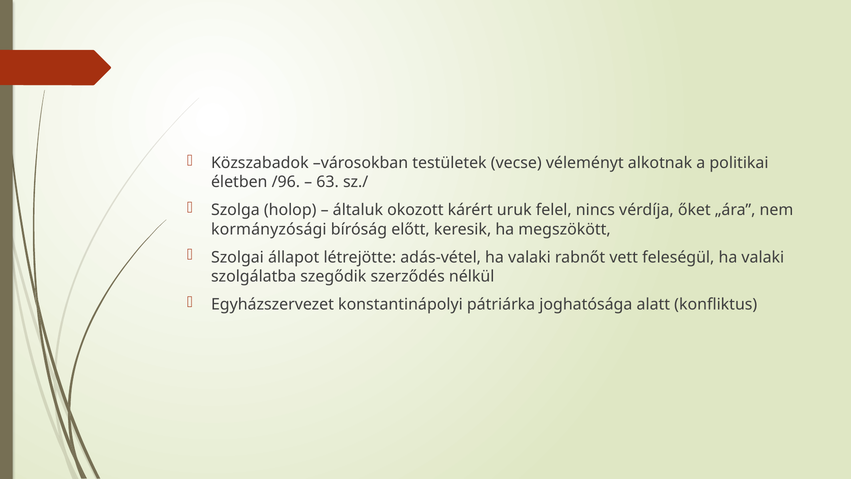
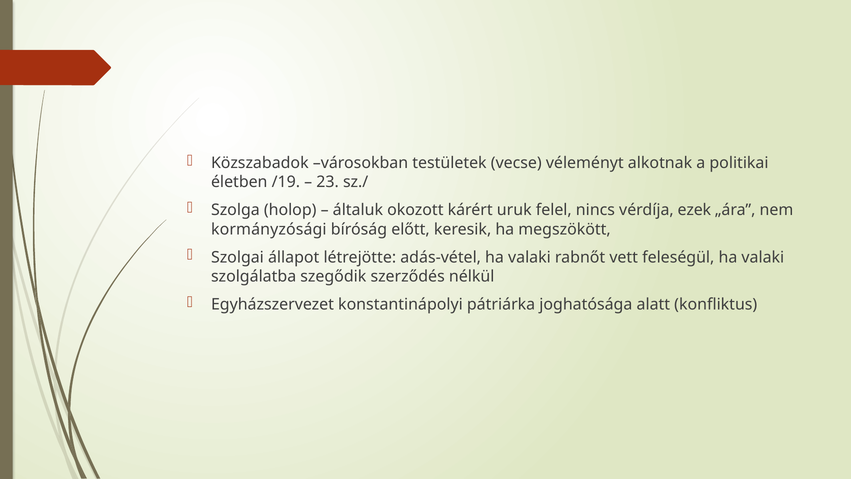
/96: /96 -> /19 (286, 182)
63: 63 -> 23 (328, 182)
őket: őket -> ezek (694, 210)
